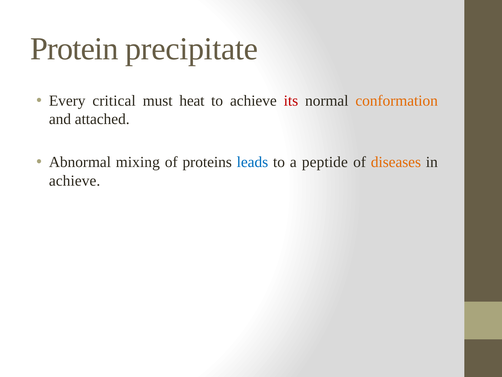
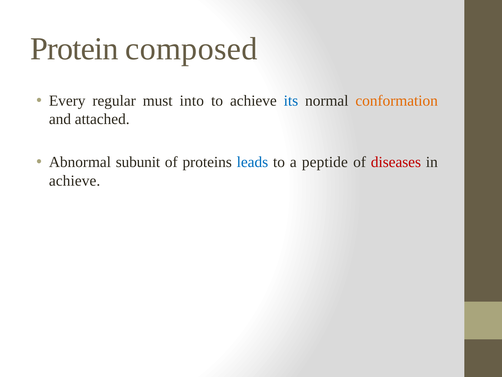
precipitate: precipitate -> composed (191, 49)
critical: critical -> regular (114, 101)
heat: heat -> into (192, 101)
its colour: red -> blue (291, 101)
mixing: mixing -> subunit (138, 162)
diseases colour: orange -> red (396, 162)
